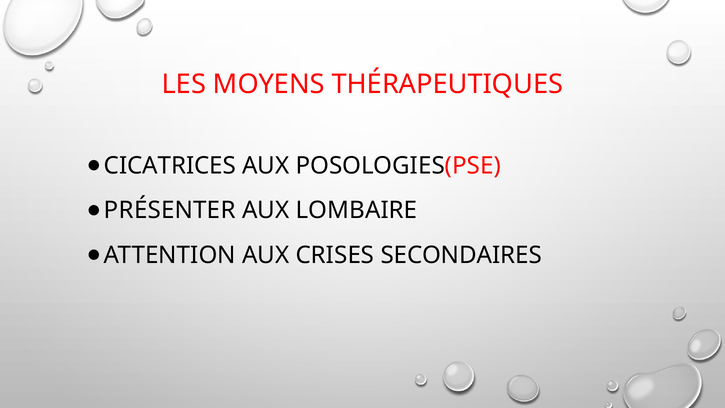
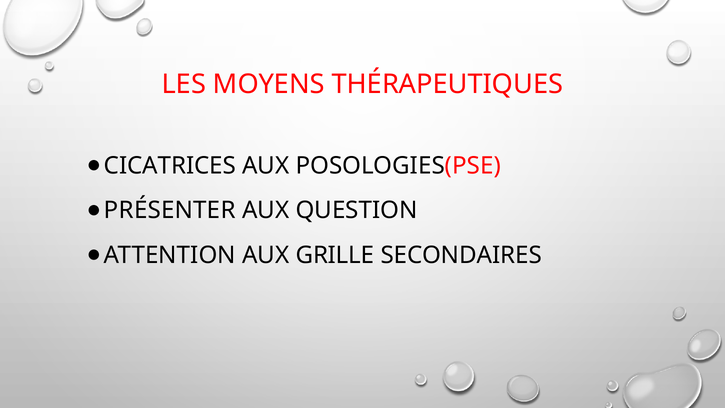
LOMBAIRE: LOMBAIRE -> QUESTION (357, 210)
CRISES: CRISES -> GRILLE (335, 255)
